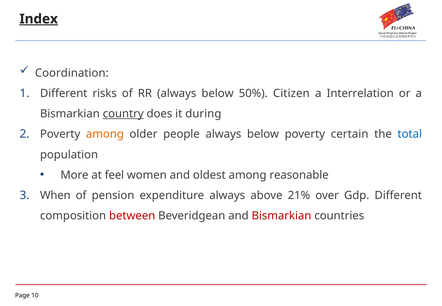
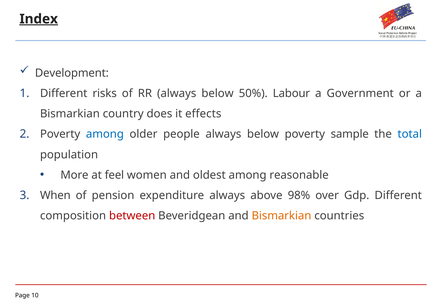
Coordination: Coordination -> Development (72, 73)
Citizen: Citizen -> Labour (291, 93)
Interrelation: Interrelation -> Government (360, 93)
country underline: present -> none (123, 114)
during: during -> effects (203, 114)
among colour: orange -> blue (105, 134)
certain: certain -> sample (350, 134)
21%: 21% -> 98% (299, 195)
Bismarkian colour: red -> orange (281, 216)
